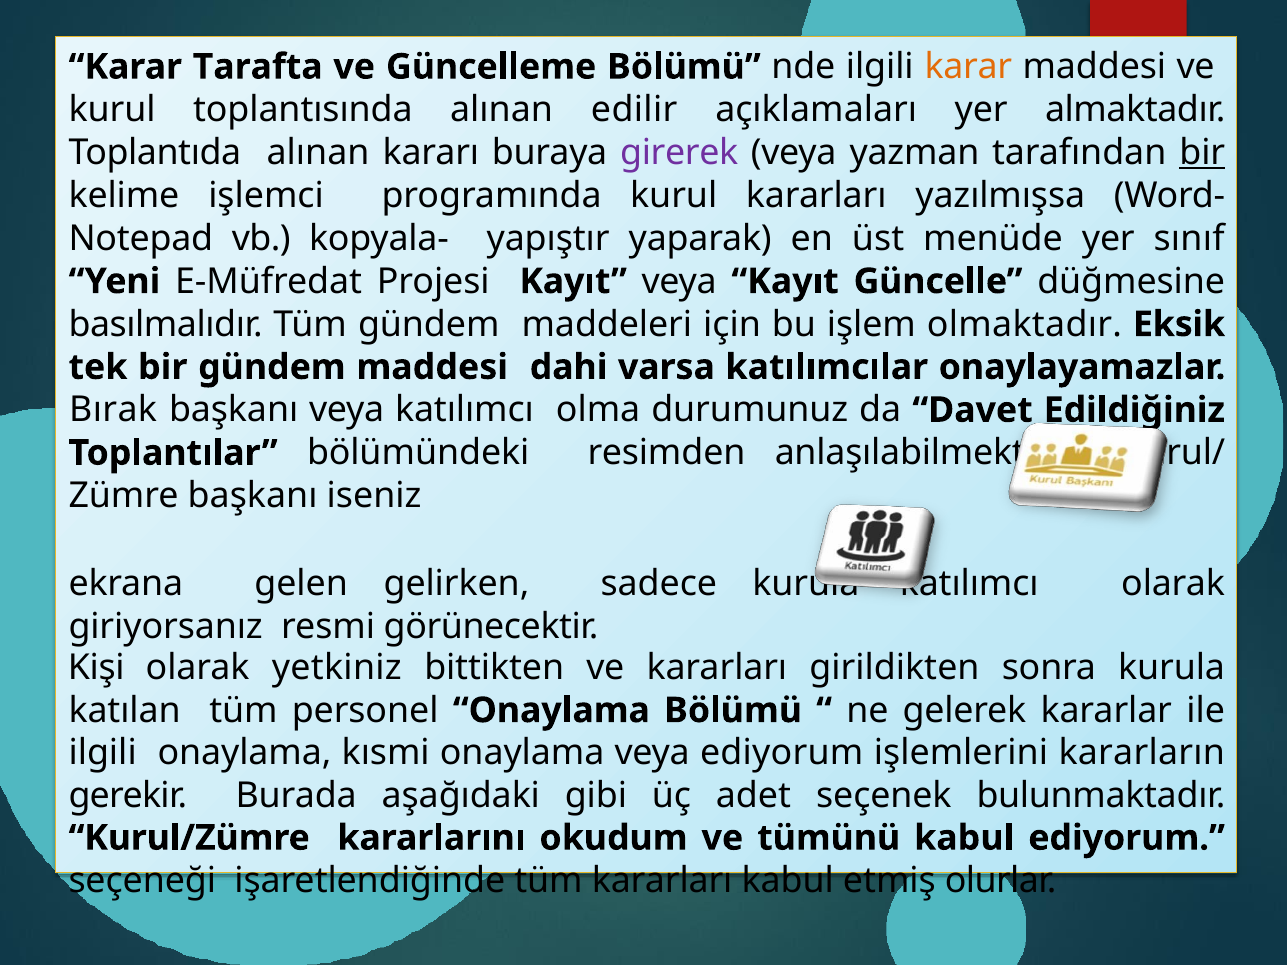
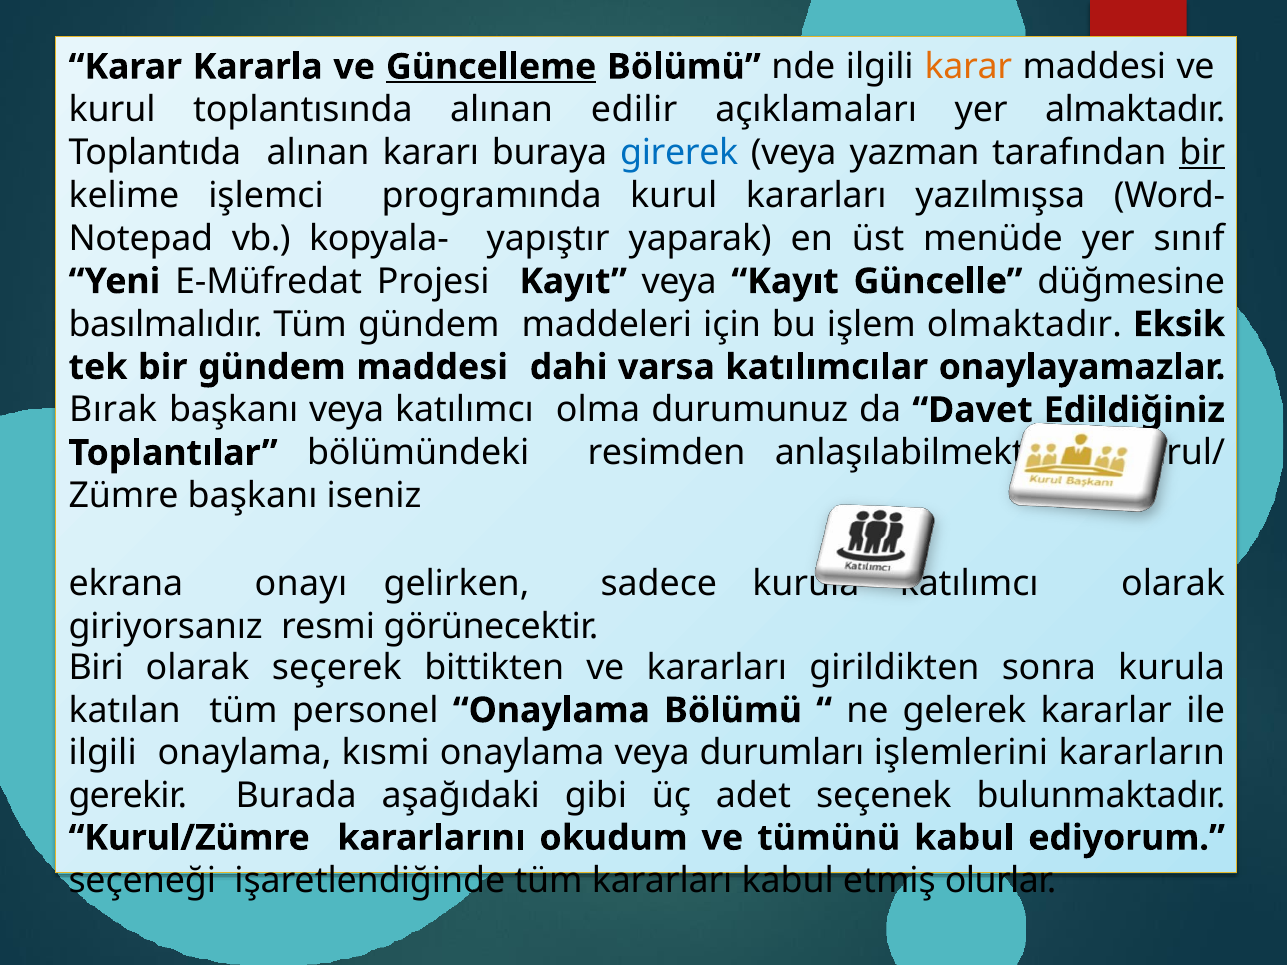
Tarafta: Tarafta -> Kararla (258, 67)
Güncelleme underline: none -> present (491, 67)
girerek colour: purple -> blue (679, 153)
gelen: gelen -> onayı (301, 584)
Kişi: Kişi -> Biri (96, 668)
yetkiniz: yetkiniz -> seçerek (337, 668)
veya ediyorum: ediyorum -> durumları (782, 753)
